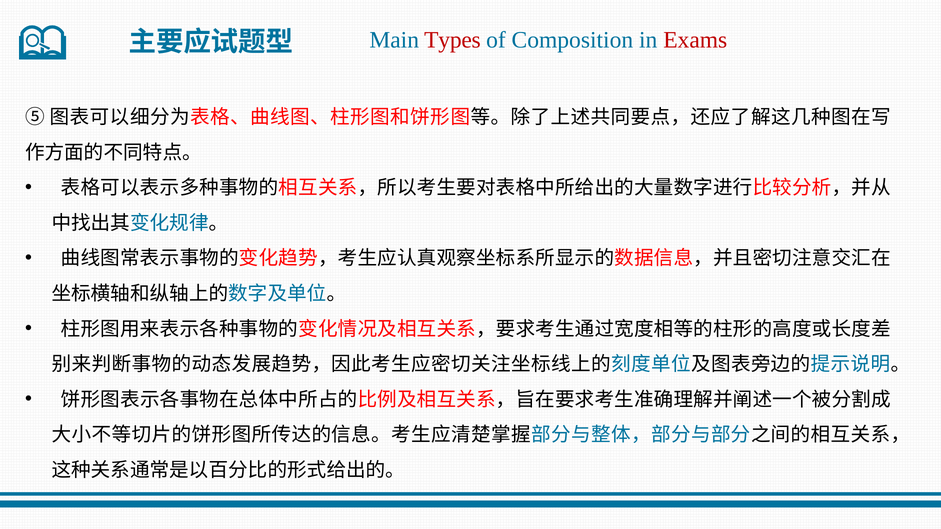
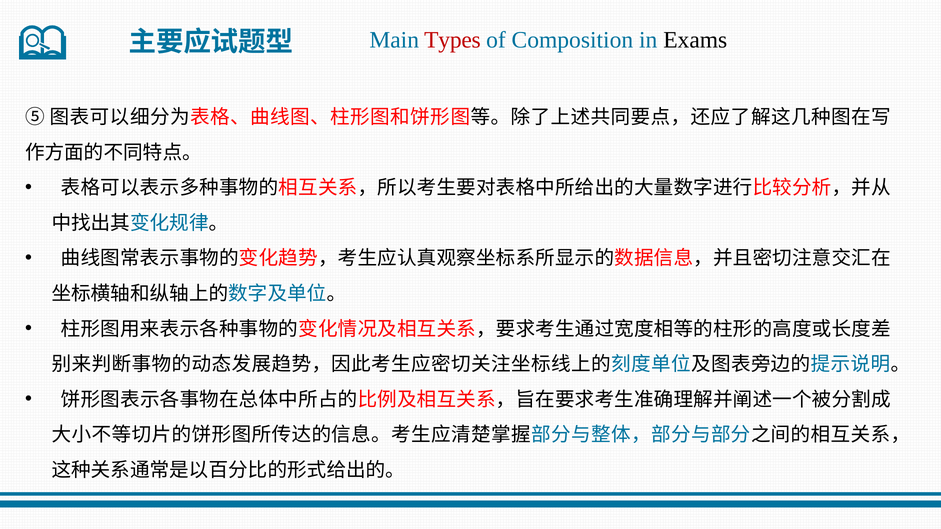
Exams colour: red -> black (695, 40)
